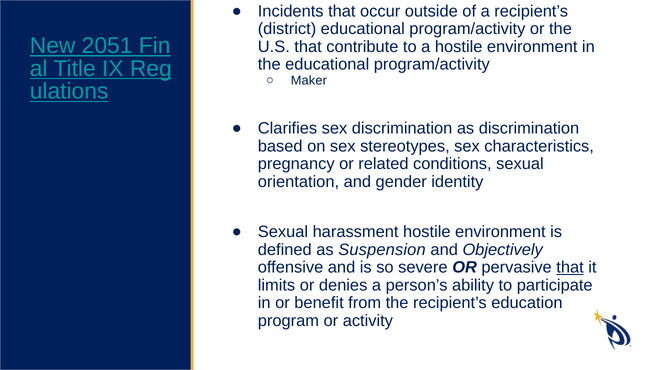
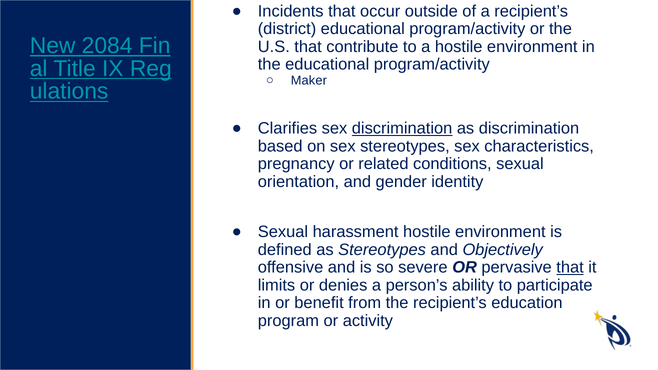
2051: 2051 -> 2084 (107, 46)
discrimination underline: none -> present (402, 129)
as Suspension: Suspension -> Stereotypes (382, 250)
